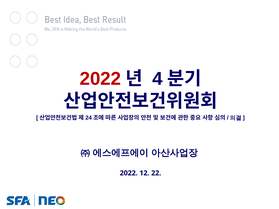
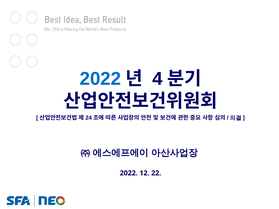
2022 colour: red -> blue (100, 79)
